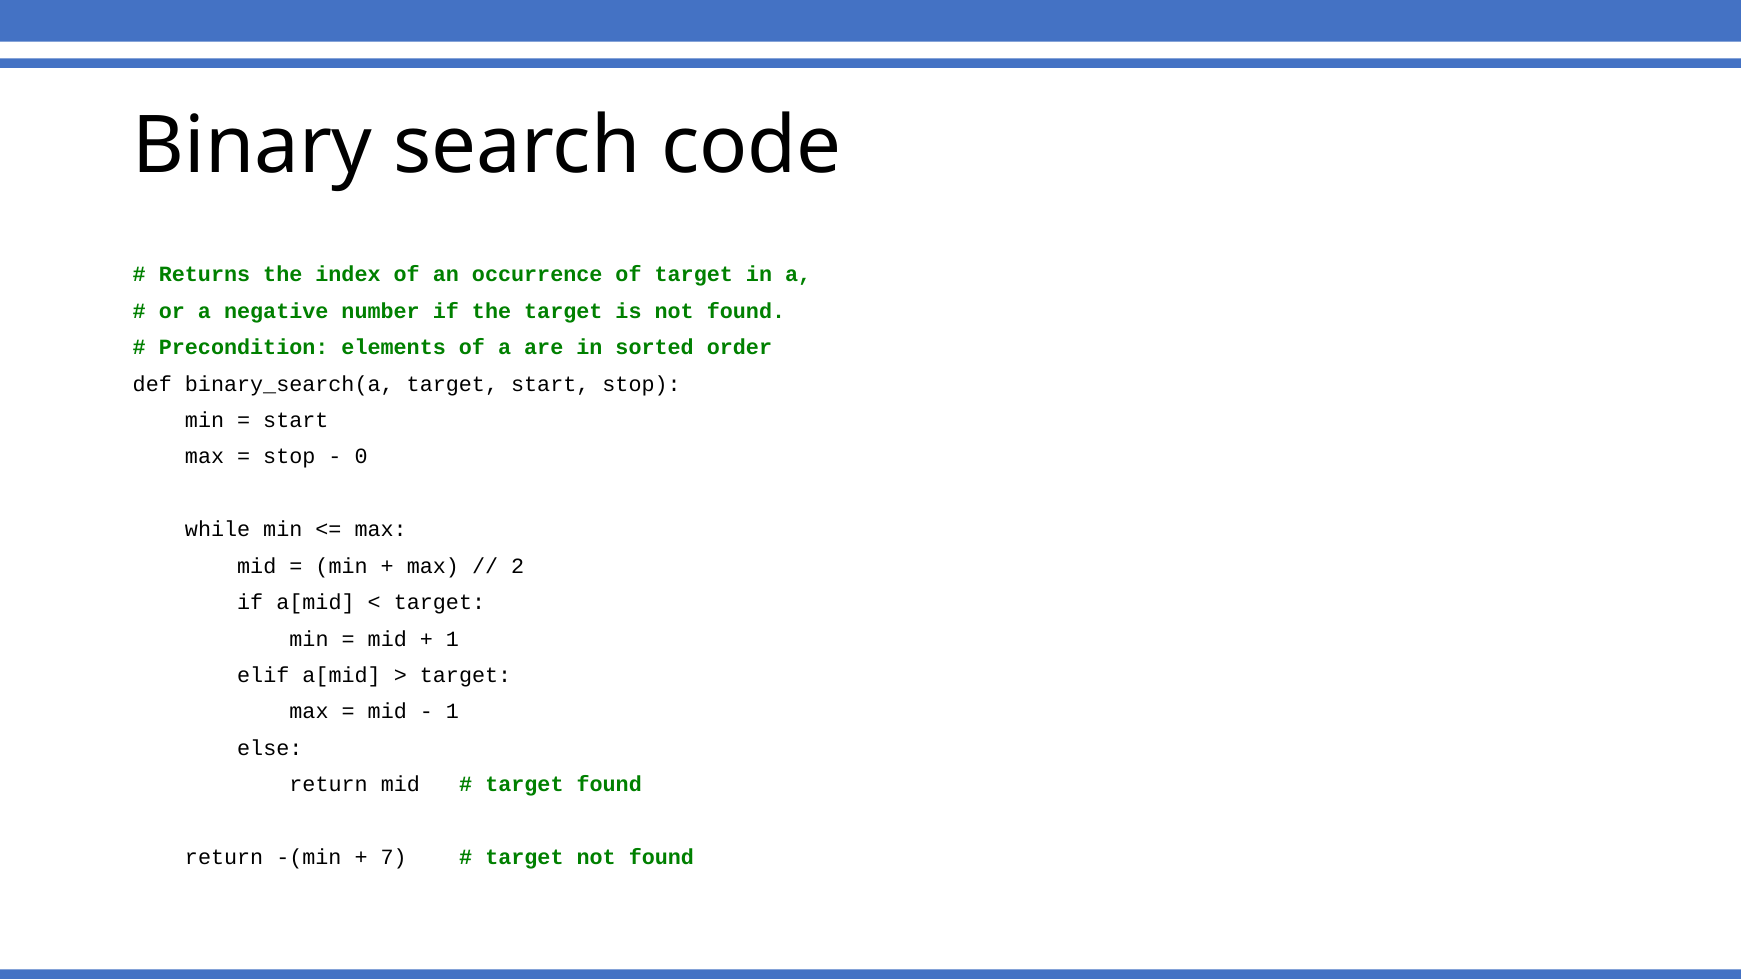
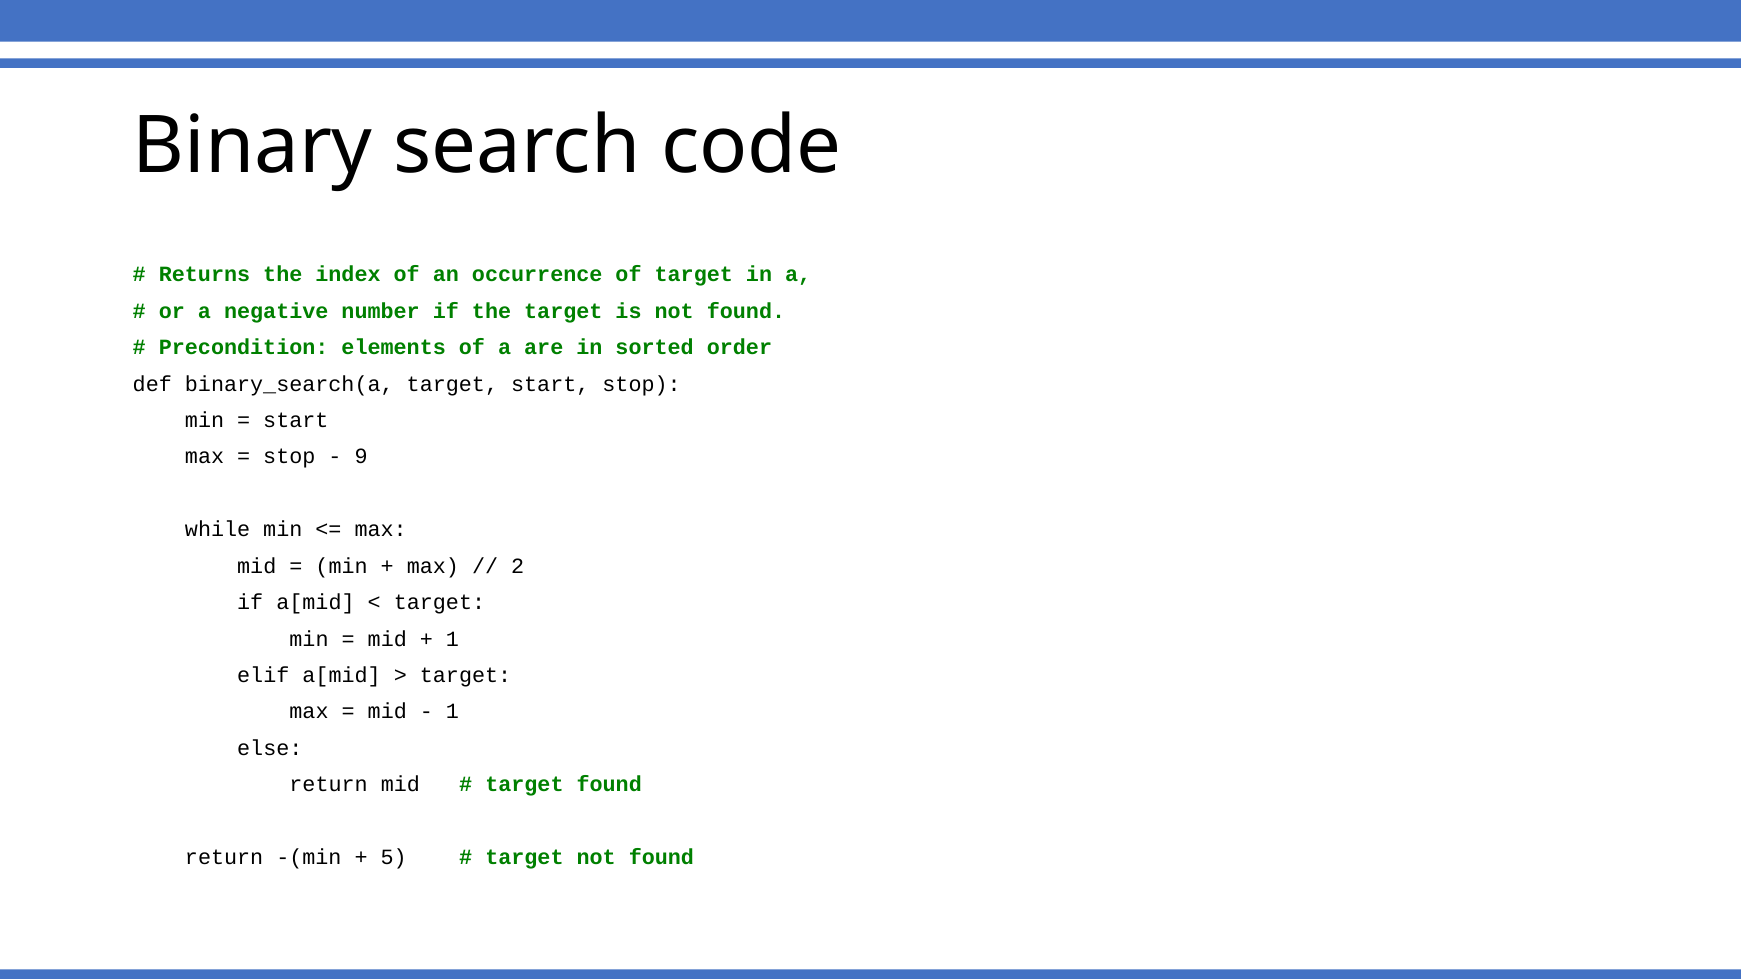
0: 0 -> 9 (361, 457)
7: 7 -> 5 (394, 858)
